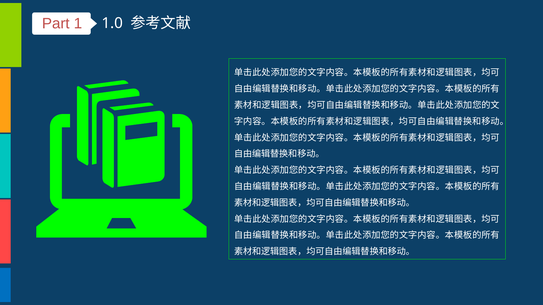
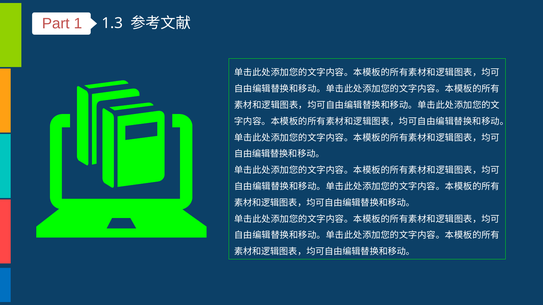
1.0: 1.0 -> 1.3 (112, 23)
